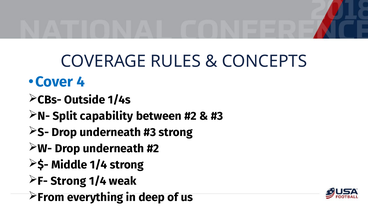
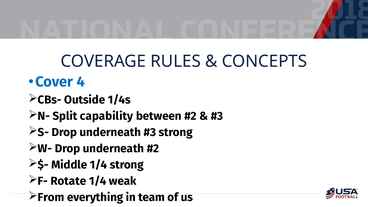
F- Strong: Strong -> Rotate (68, 181)
deep: deep -> team (152, 197)
